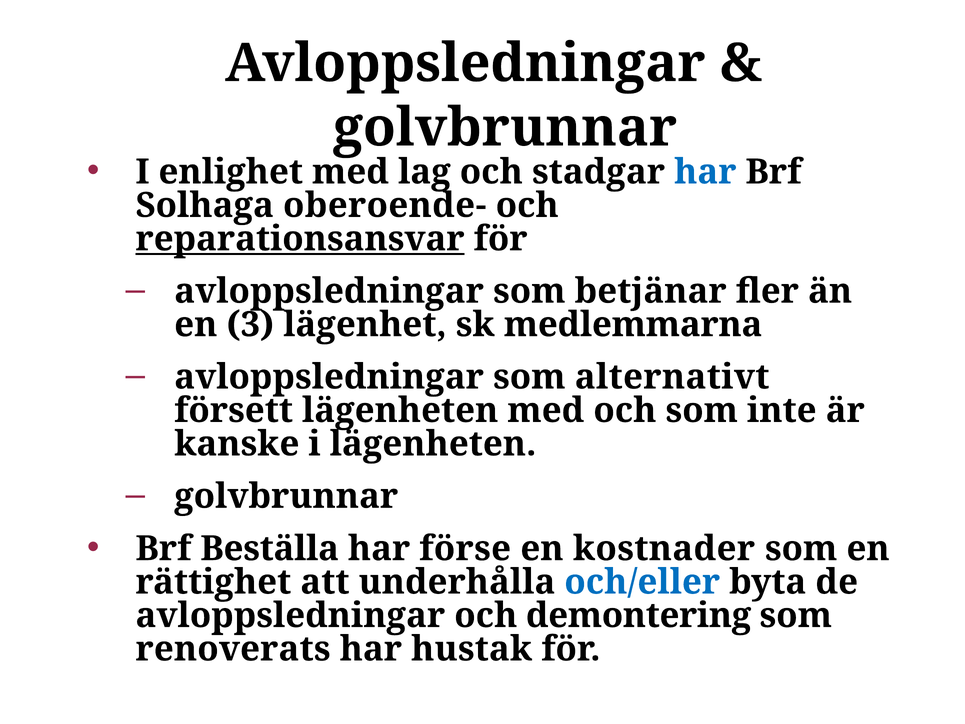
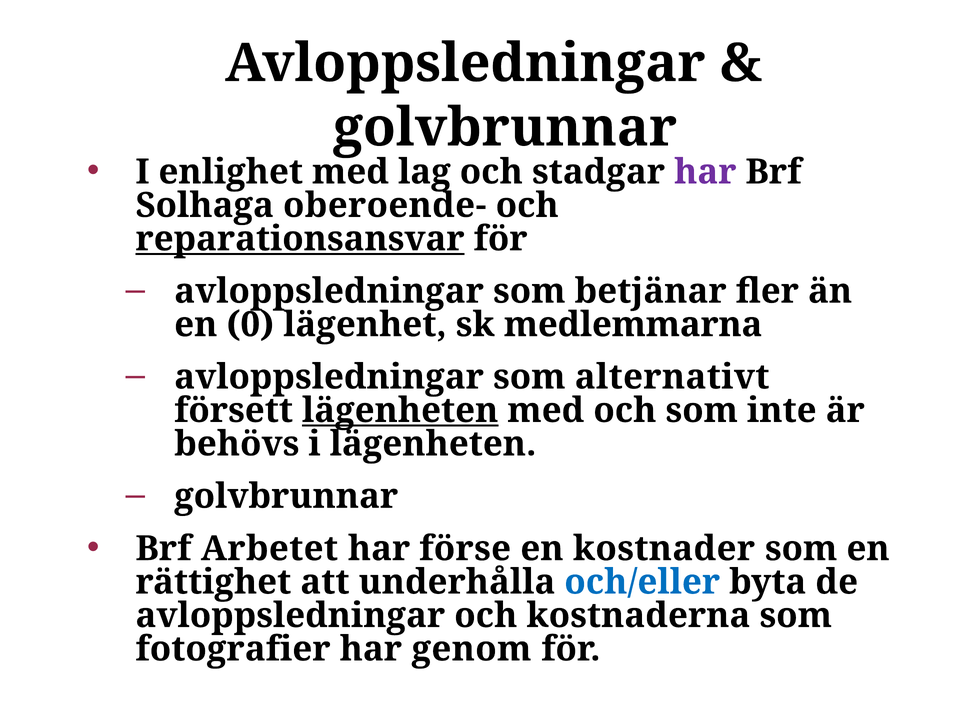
har colour: blue -> purple (705, 172)
3: 3 -> 0 (250, 325)
lägenheten underline: none -> present (400, 410)
kanske: kanske -> behövs (237, 444)
Beställa: Beställa -> Arbetet (269, 548)
demontering: demontering -> kostnaderna (638, 615)
renoverats: renoverats -> fotografier (233, 649)
hustak: hustak -> genom (471, 649)
